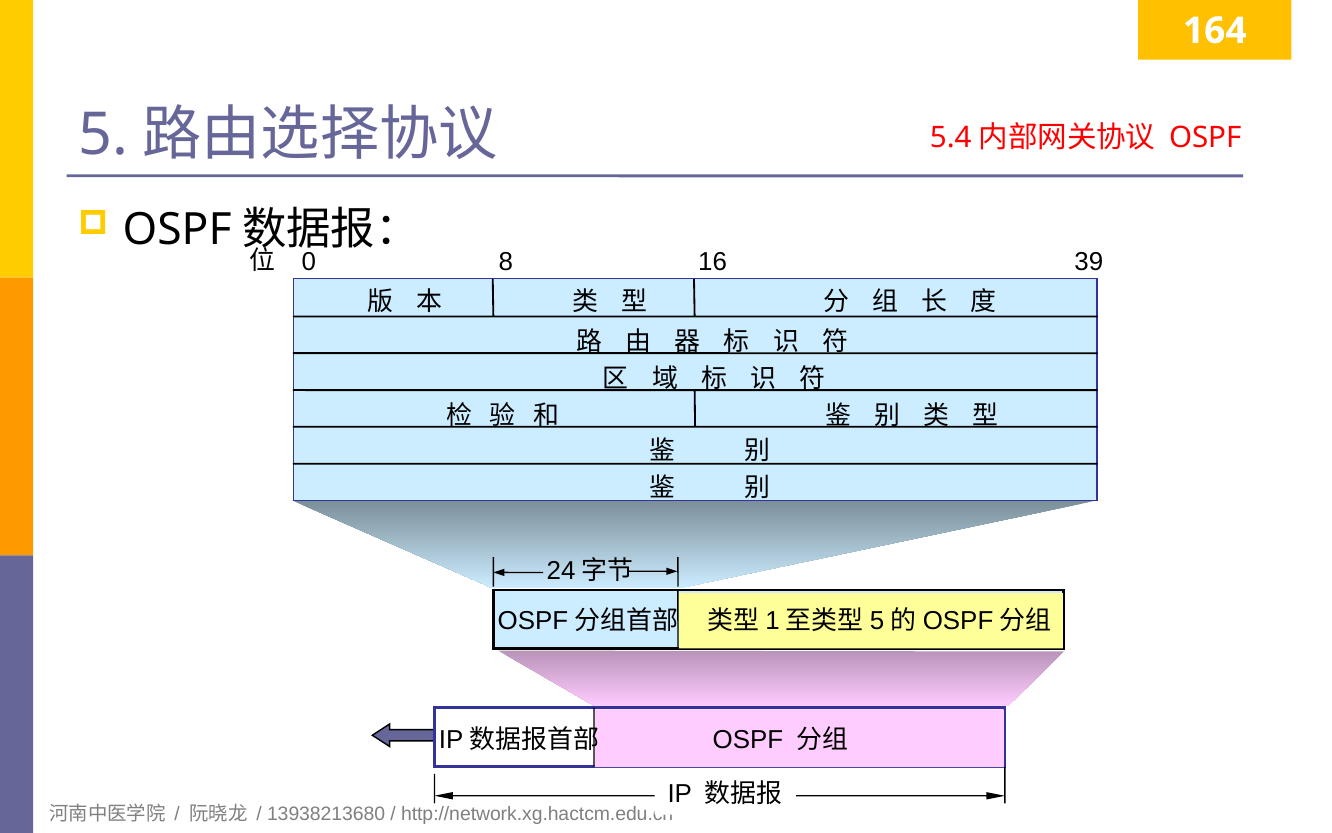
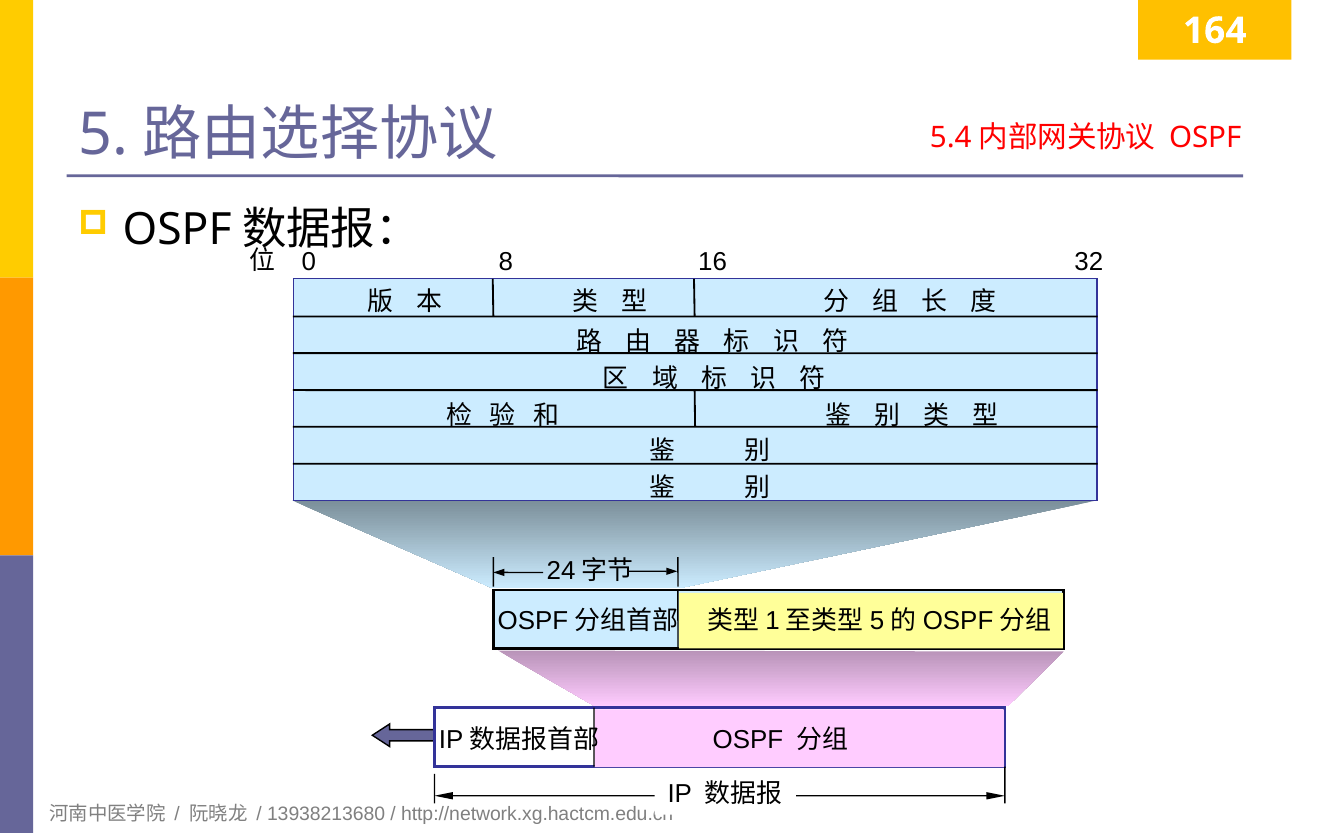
39: 39 -> 32 (1089, 262)
